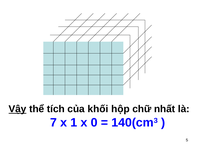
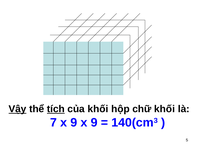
tích underline: none -> present (56, 109)
chữ nhất: nhất -> khối (165, 109)
7 x 1: 1 -> 9 (74, 122)
0: 0 -> 9 (94, 122)
